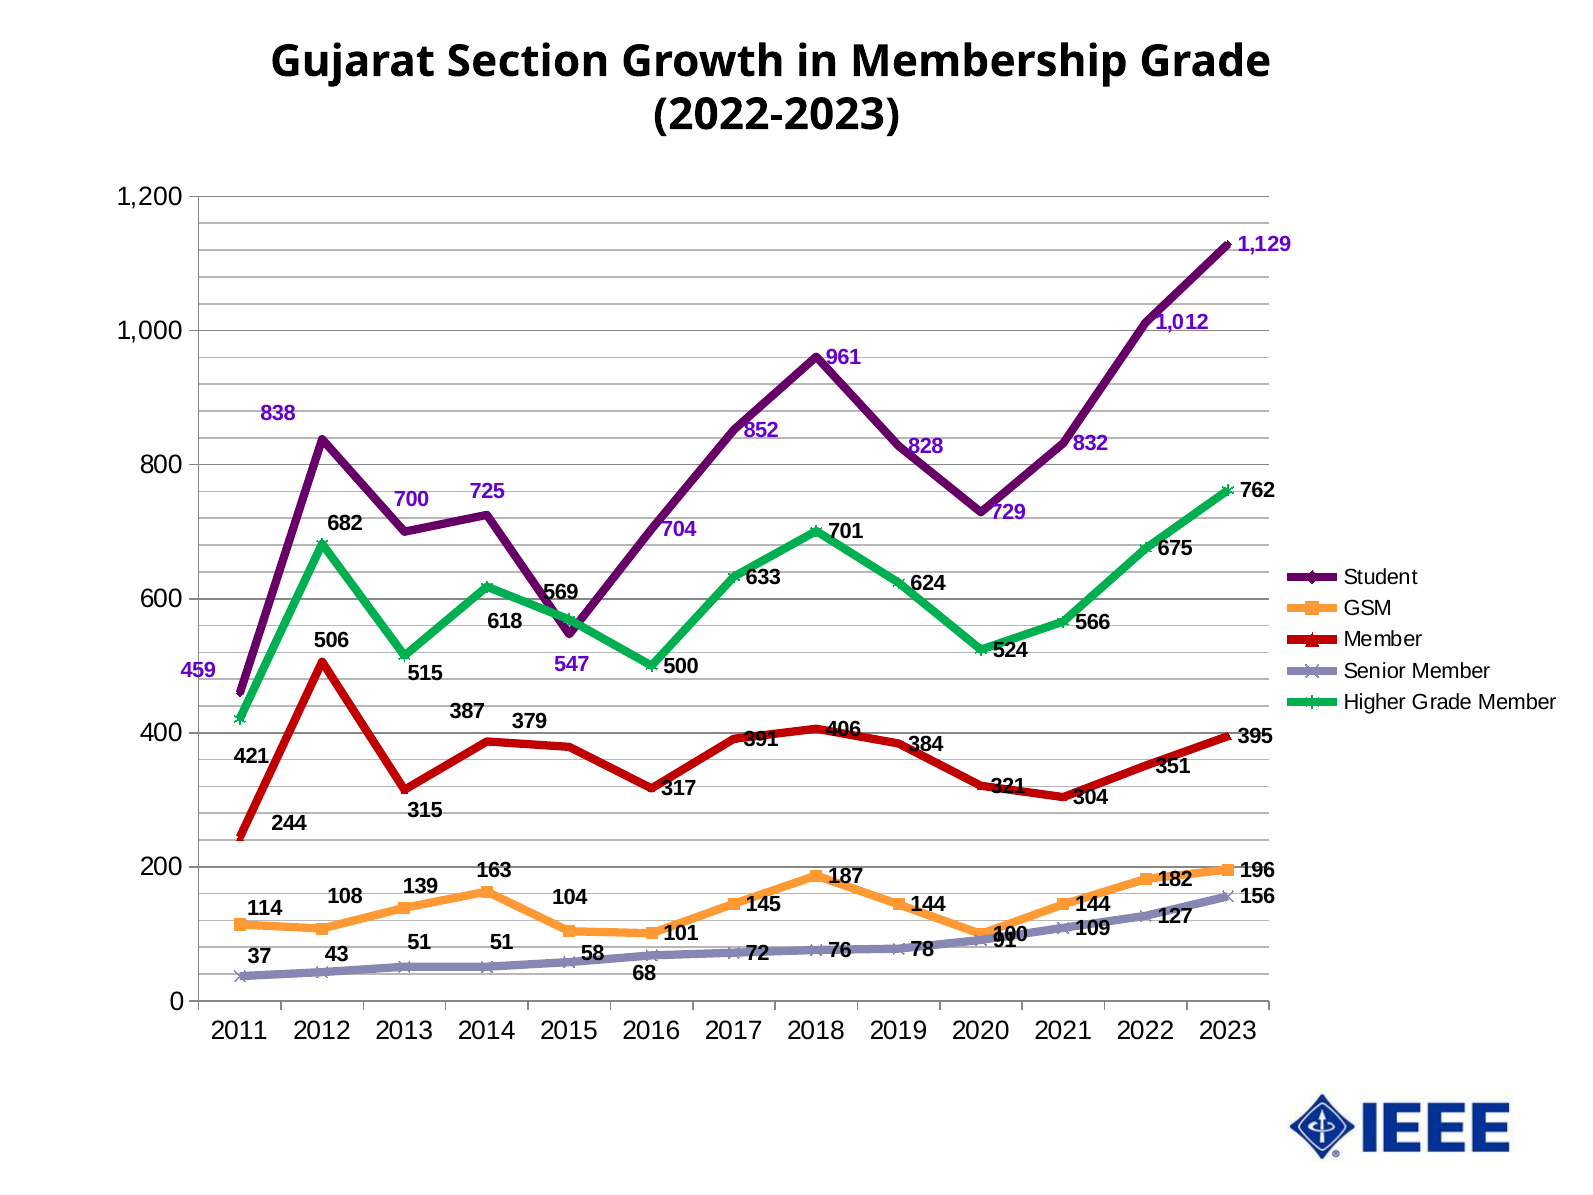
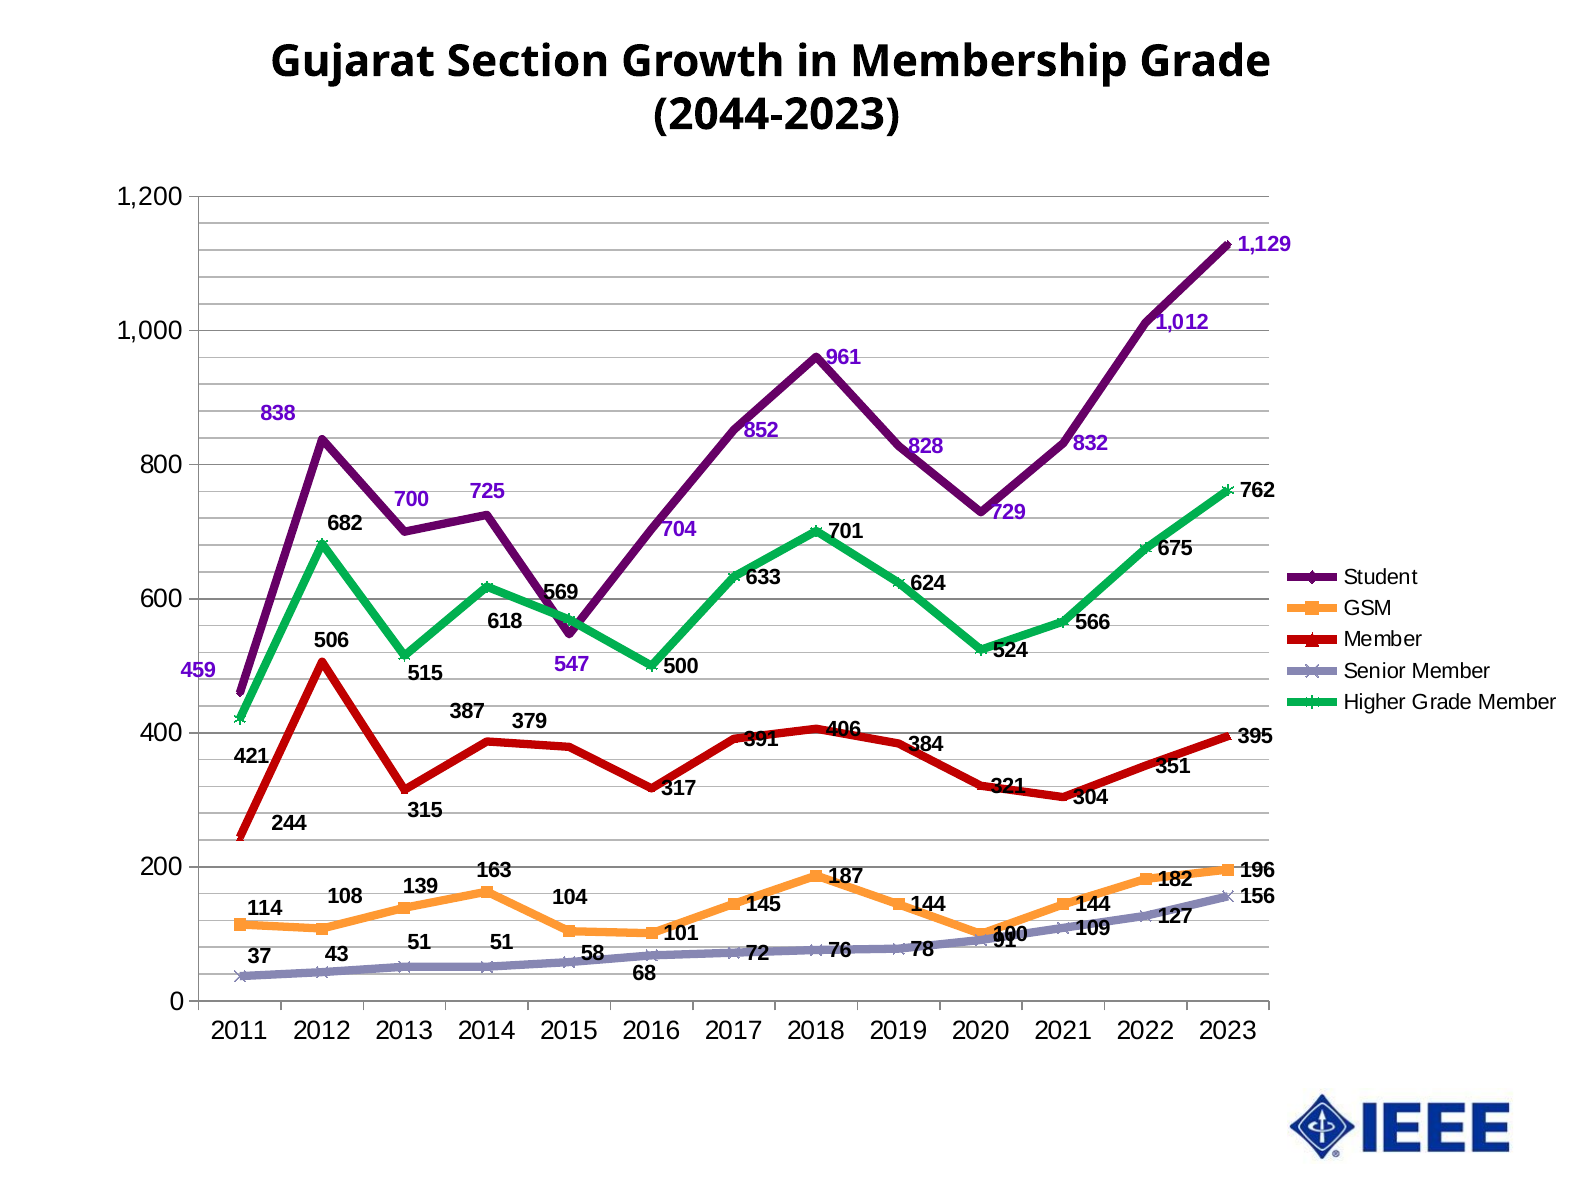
2022-2023: 2022-2023 -> 2044-2023 (777, 115)
